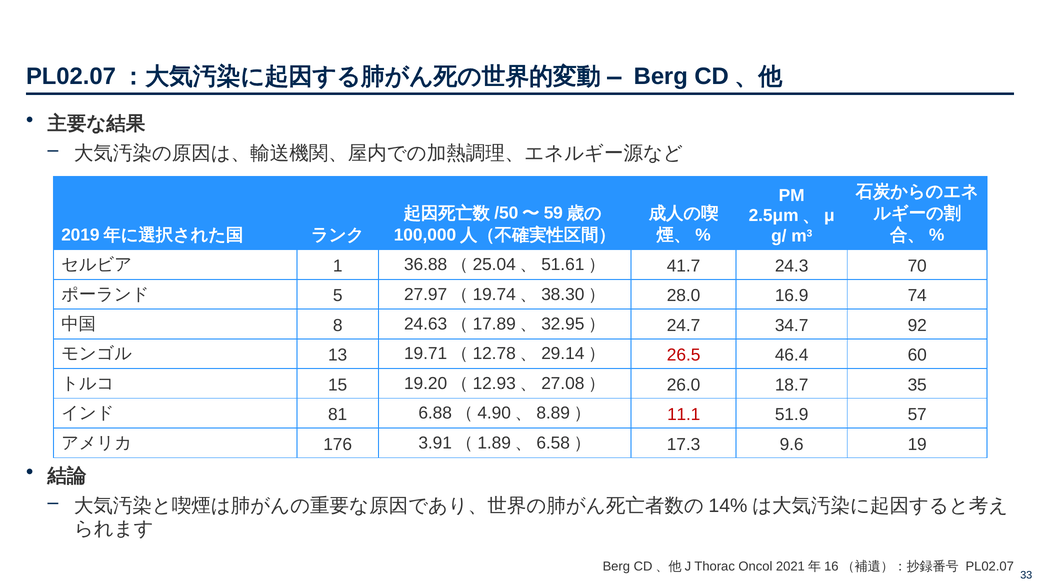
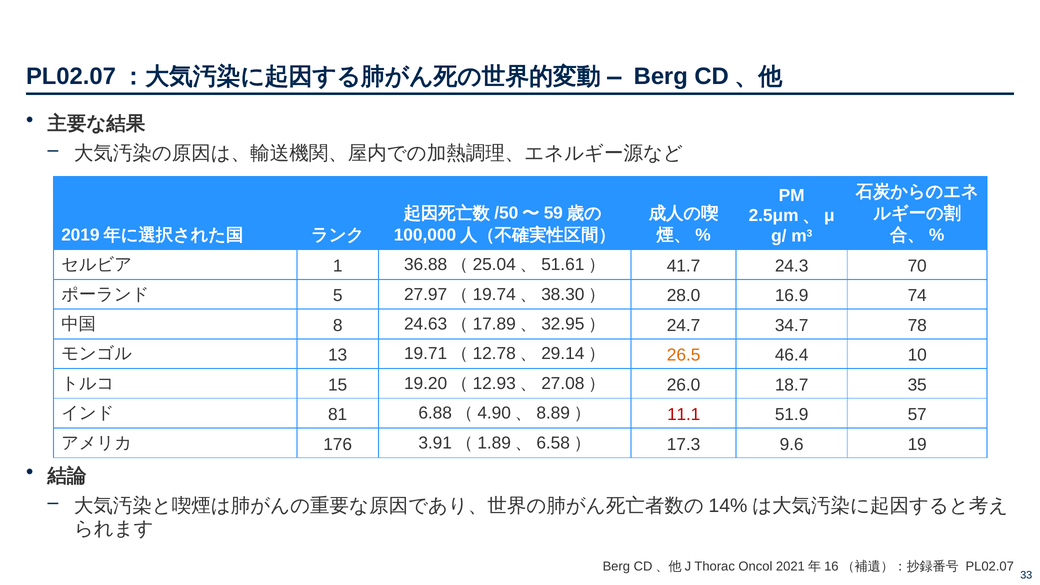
92: 92 -> 78 (917, 325)
26.5 colour: red -> orange (684, 355)
60: 60 -> 10 (917, 355)
